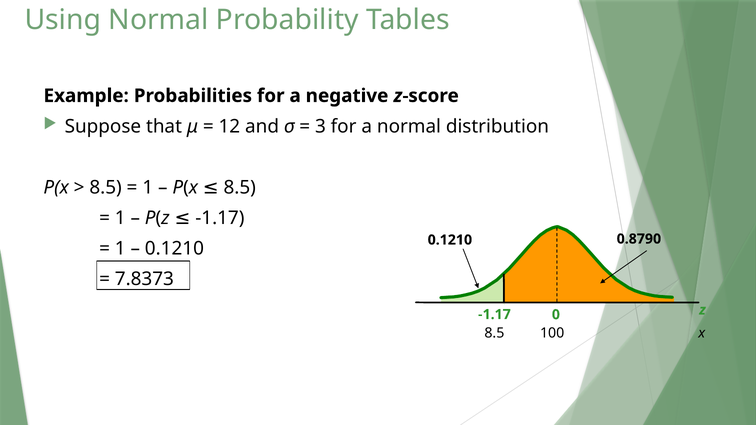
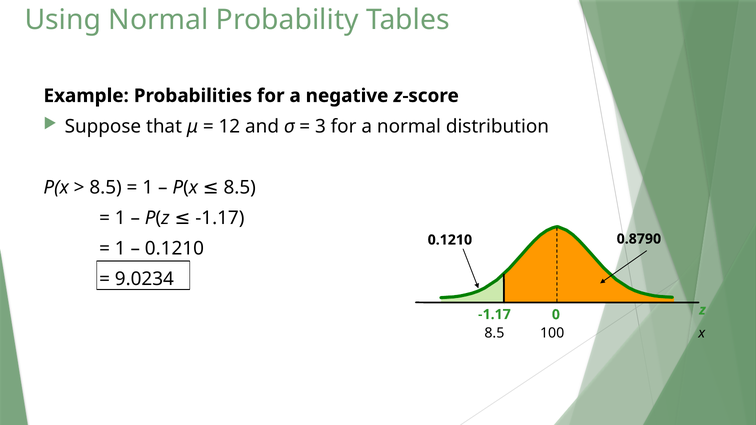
7.8373: 7.8373 -> 9.0234 (144, 279)
